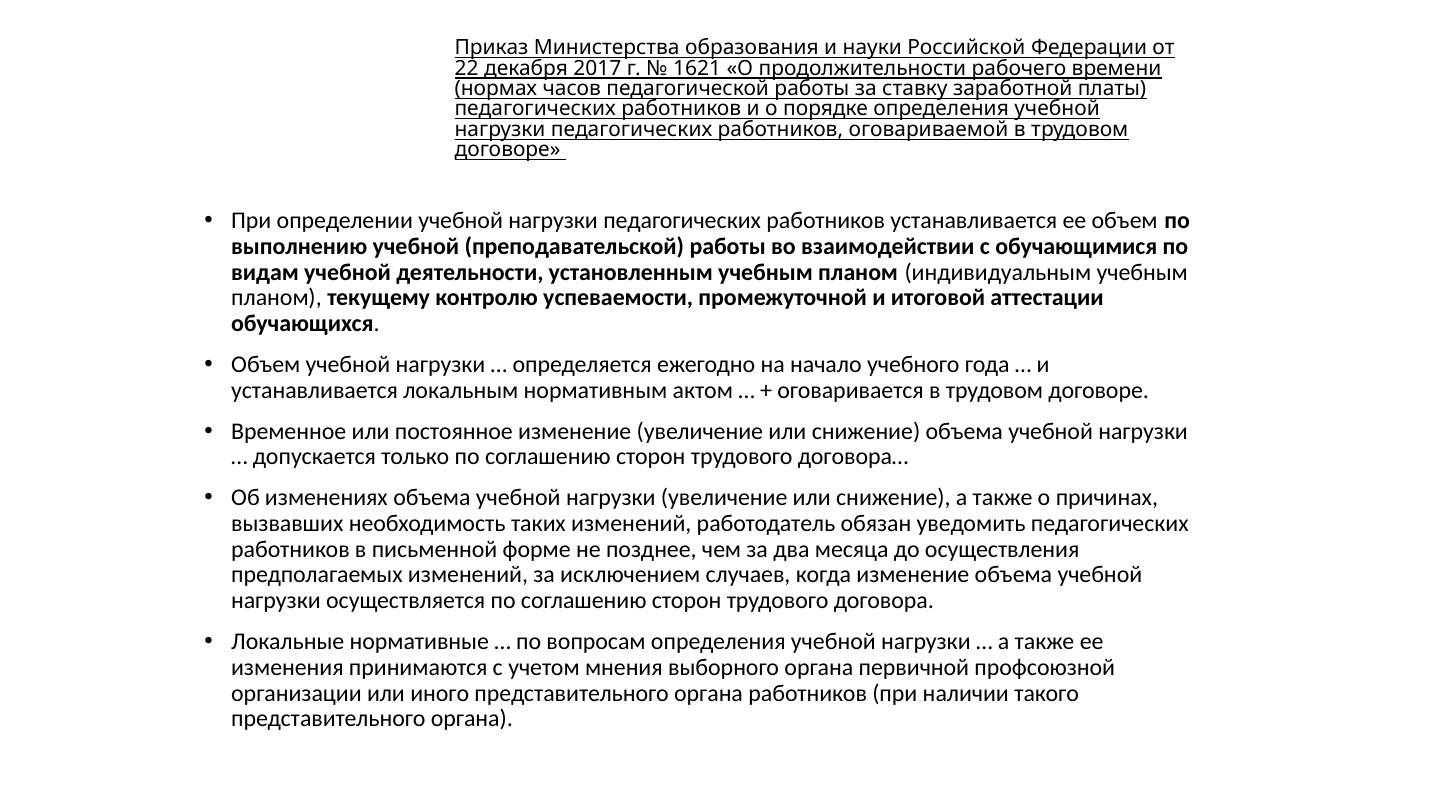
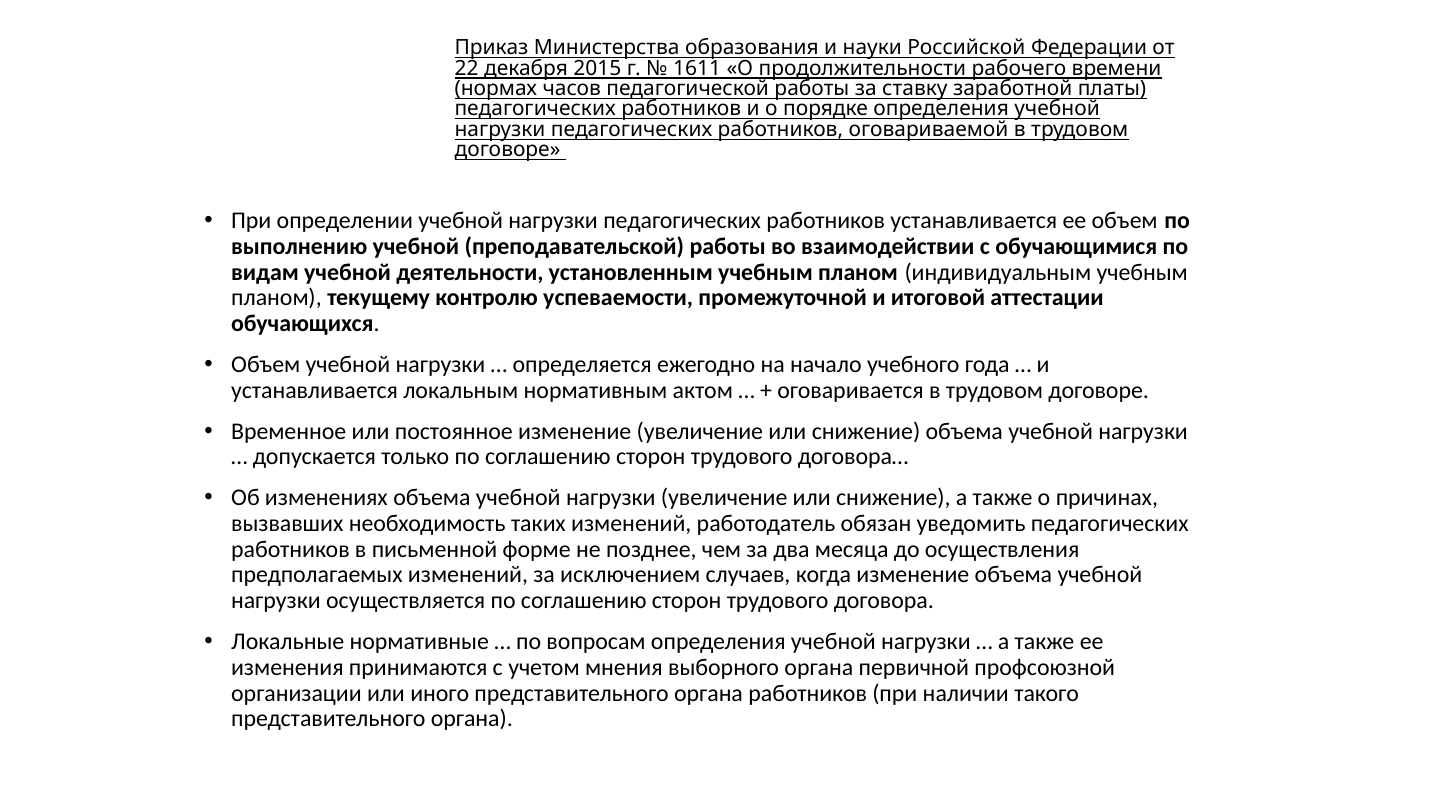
2017: 2017 -> 2015 (597, 68)
1621: 1621 -> 1611 (697, 68)
